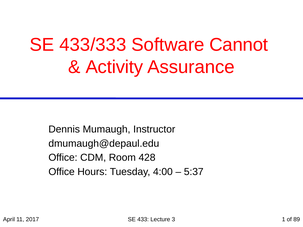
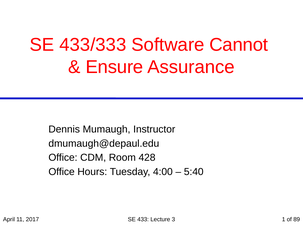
Activity: Activity -> Ensure (114, 67)
5:37: 5:37 -> 5:40 (194, 172)
